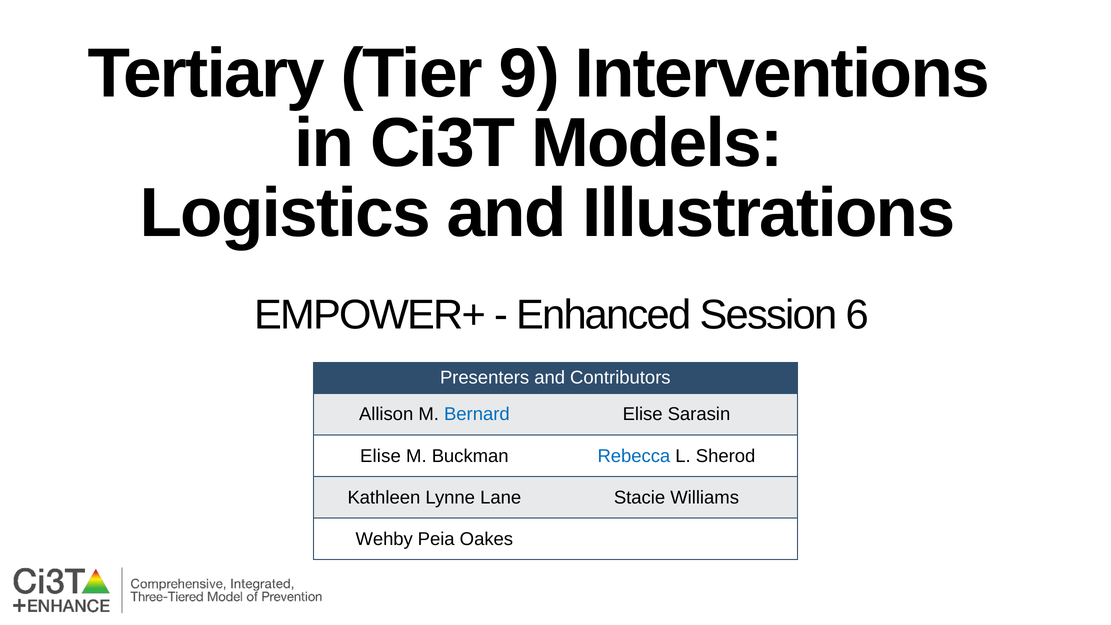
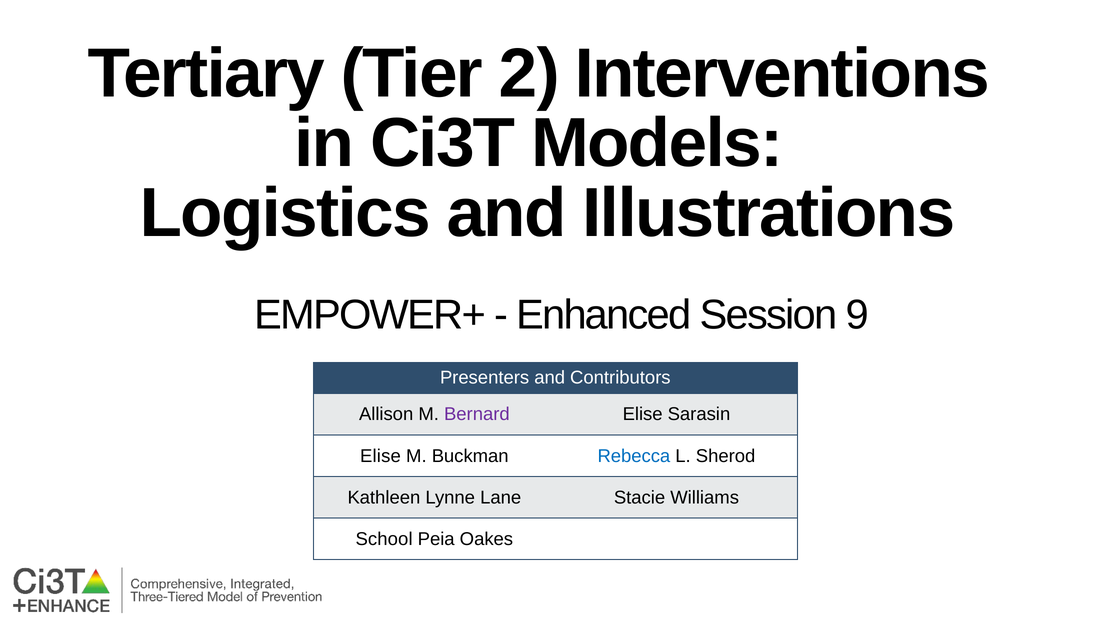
9: 9 -> 2 (529, 74)
6: 6 -> 9 (857, 315)
Bernard colour: blue -> purple (477, 414)
Wehby: Wehby -> School (384, 539)
